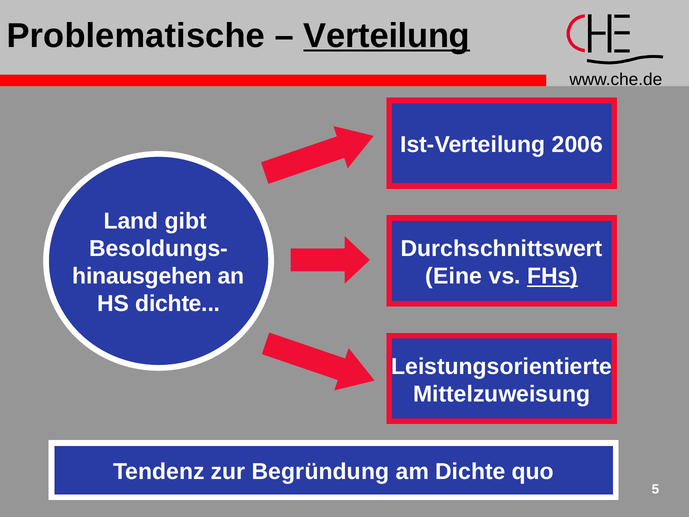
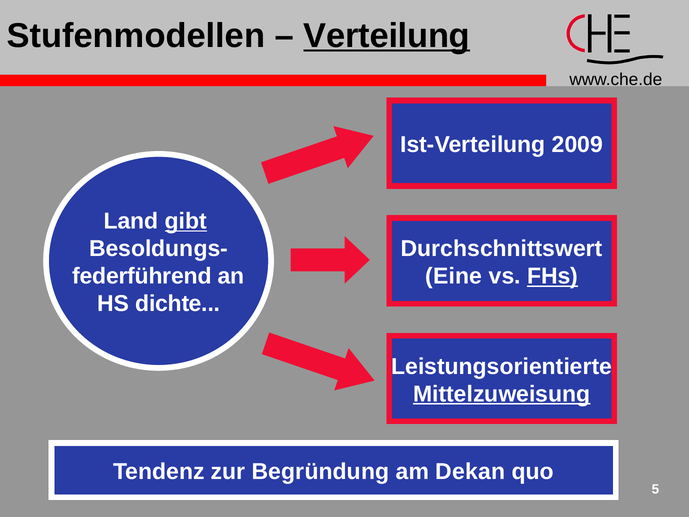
Problematische: Problematische -> Stufenmodellen (136, 36)
2006: 2006 -> 2009 (577, 145)
gibt underline: none -> present (186, 221)
hinausgehen: hinausgehen -> federführend (142, 276)
Mittelzuweisung underline: none -> present (502, 394)
am Dichte: Dichte -> Dekan (470, 472)
